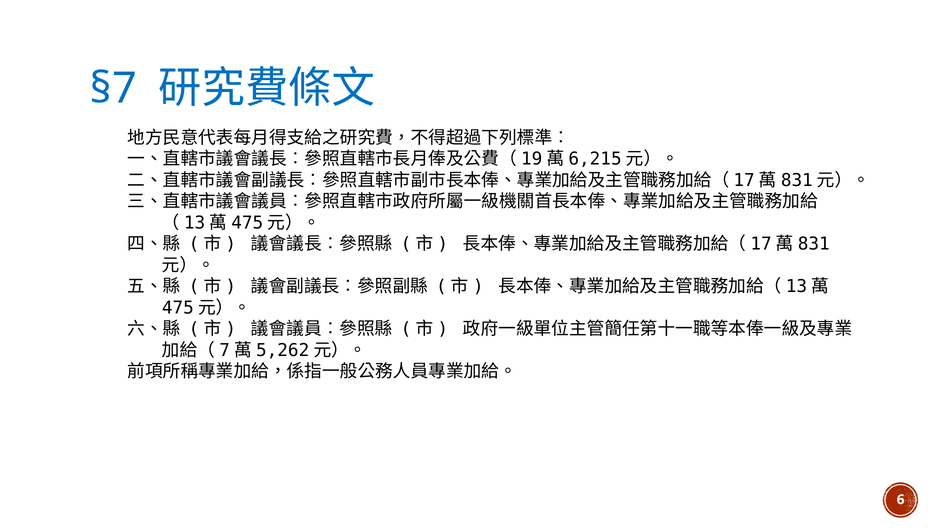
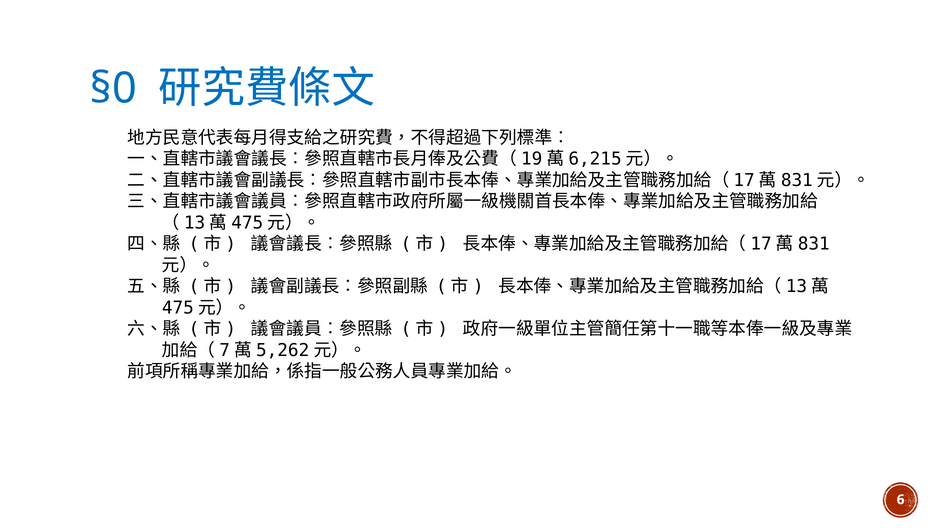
§7: §7 -> §0 (113, 89)
